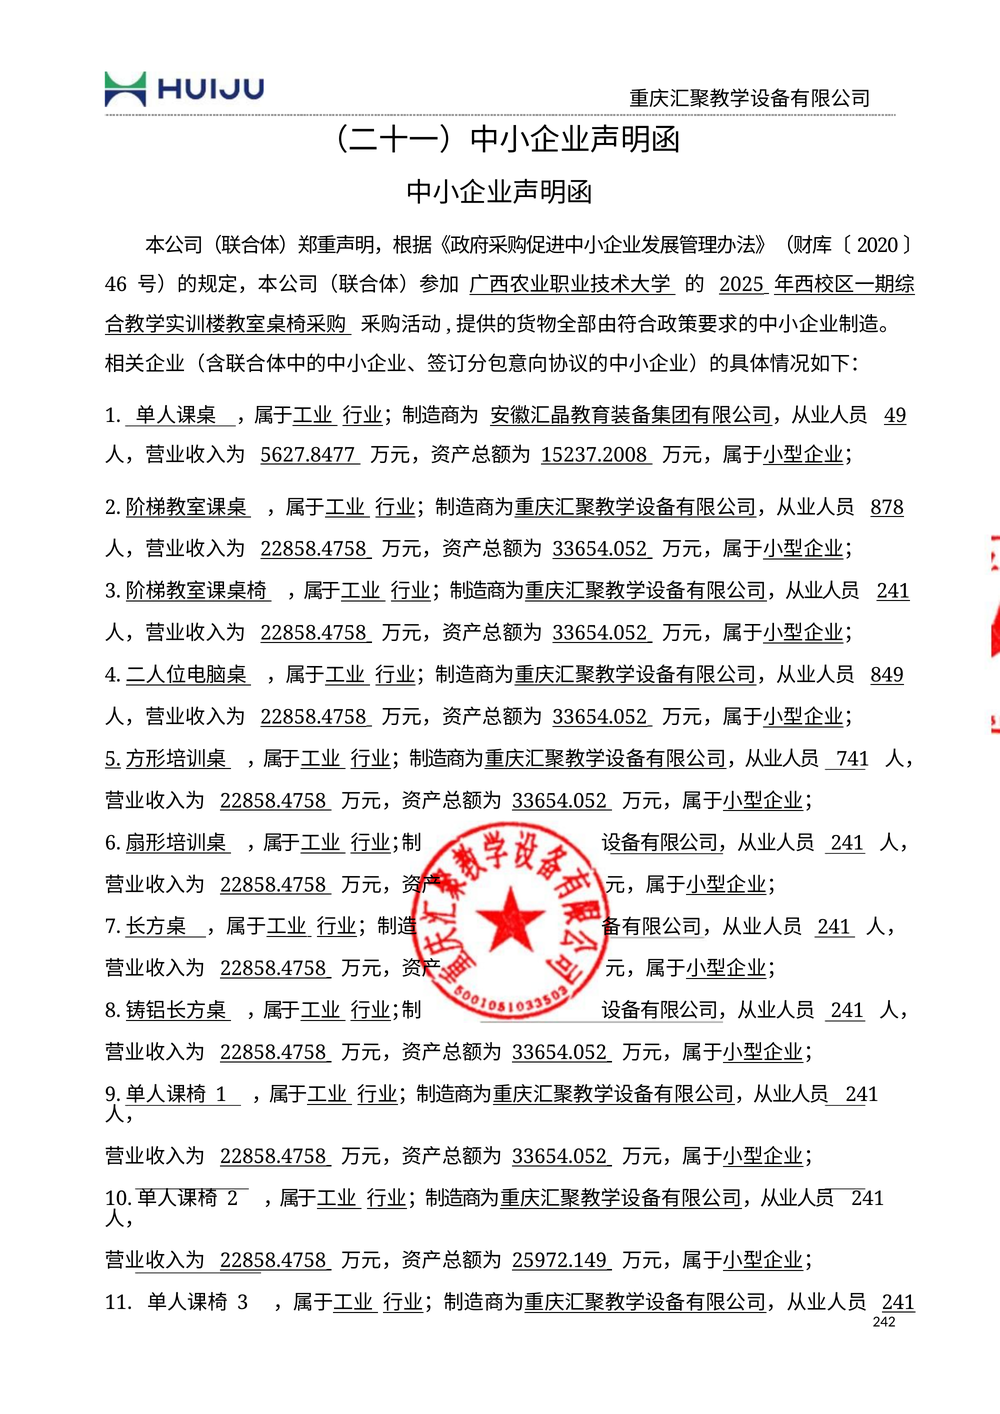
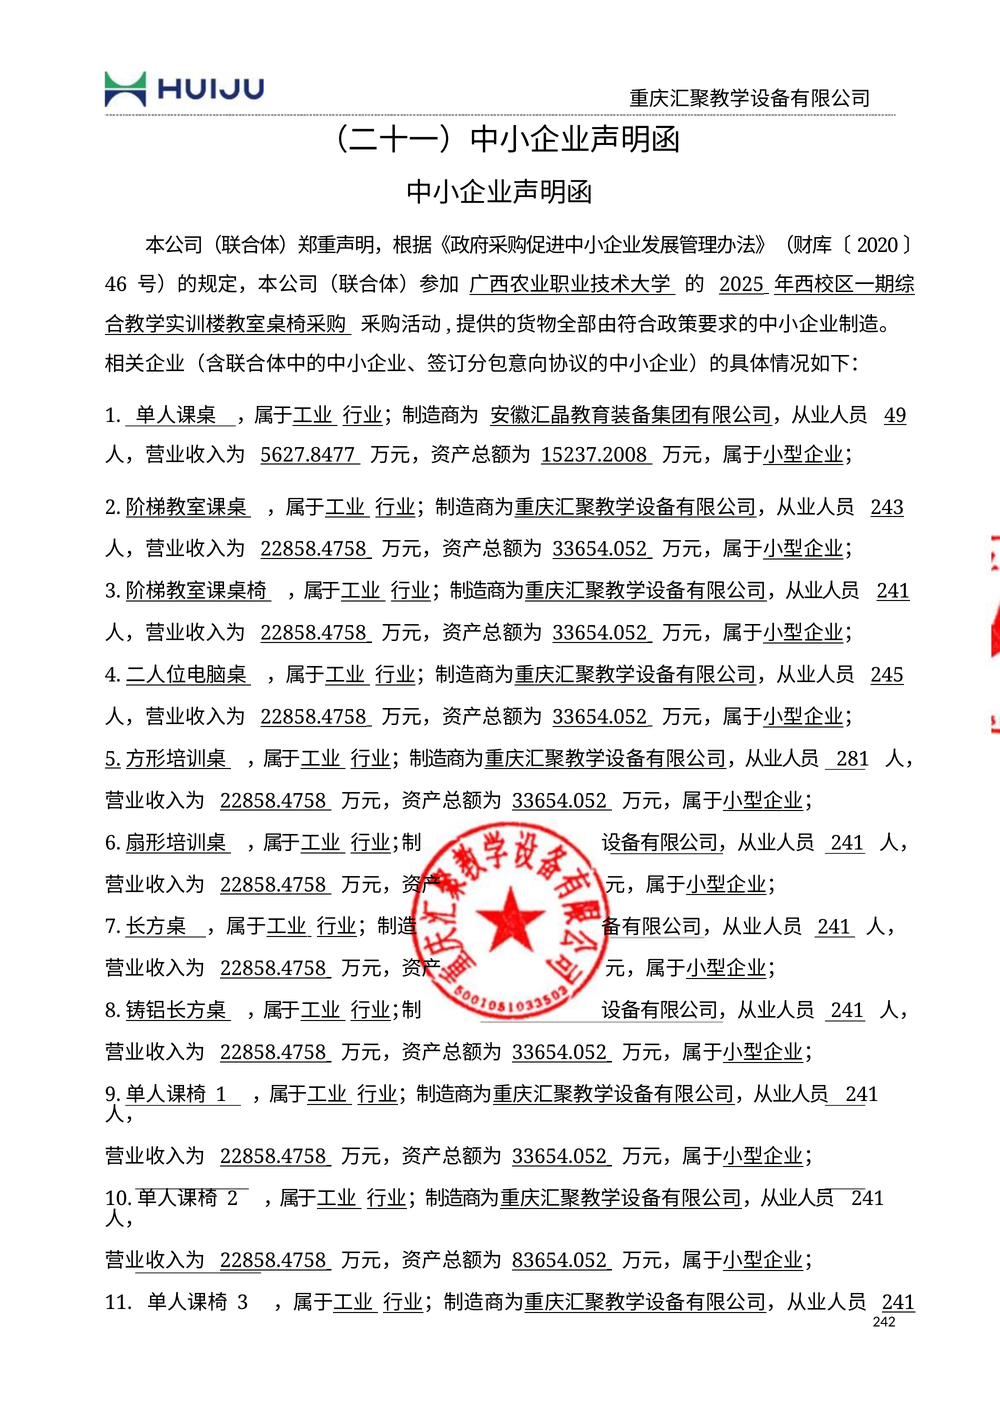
878: 878 -> 243 (887, 507)
849: 849 -> 245 (887, 675)
741: 741 -> 281 (853, 759)
25972.149: 25972.149 -> 83654.052 (559, 1260)
